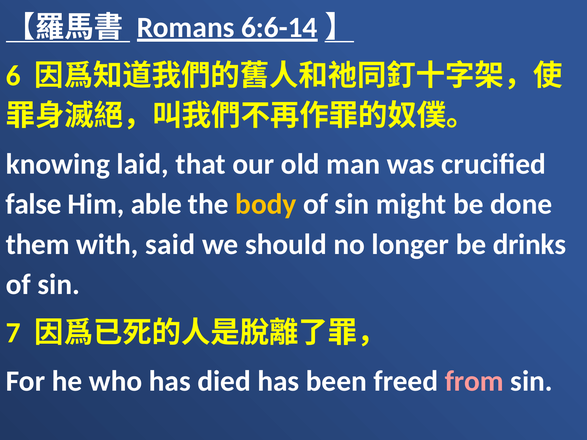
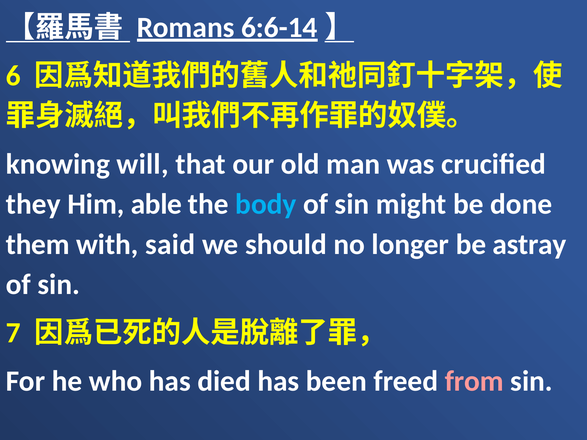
laid: laid -> will (143, 164)
false: false -> they (33, 204)
body colour: yellow -> light blue (266, 204)
drinks: drinks -> astray (529, 245)
